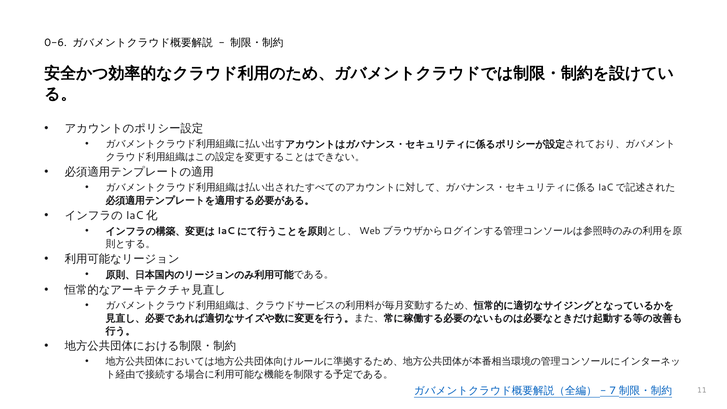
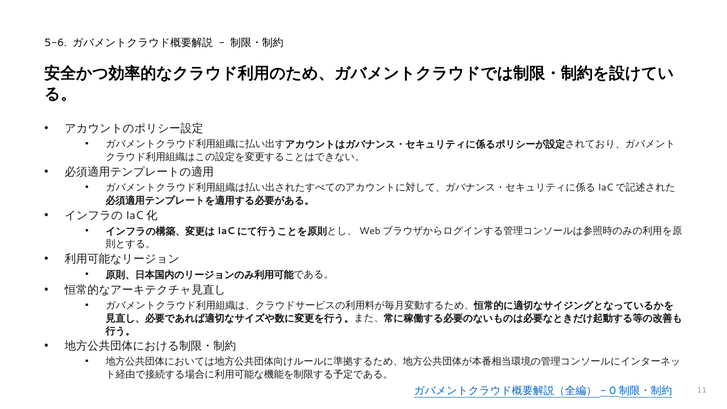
0-6: 0-6 -> 5-6 (56, 43)
7: 7 -> 0 (613, 391)
